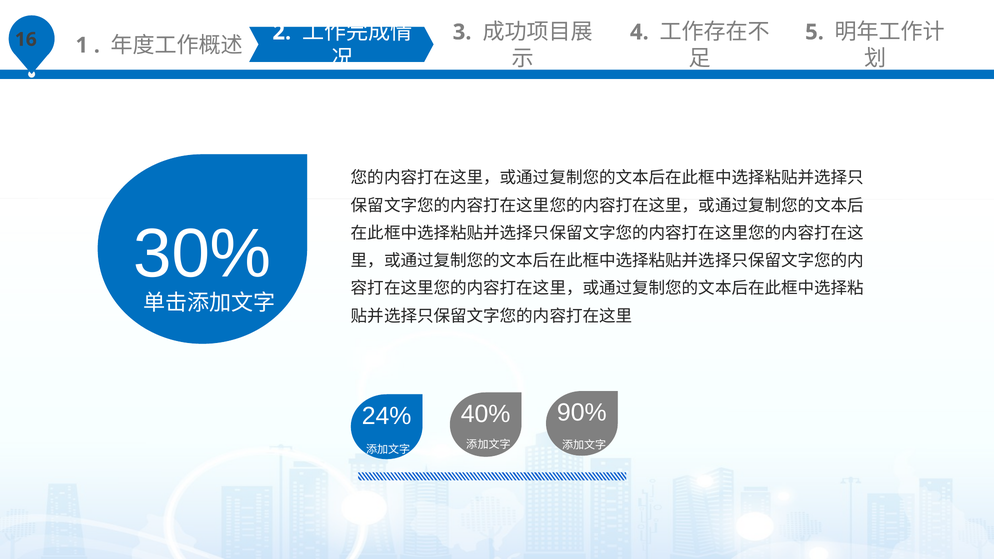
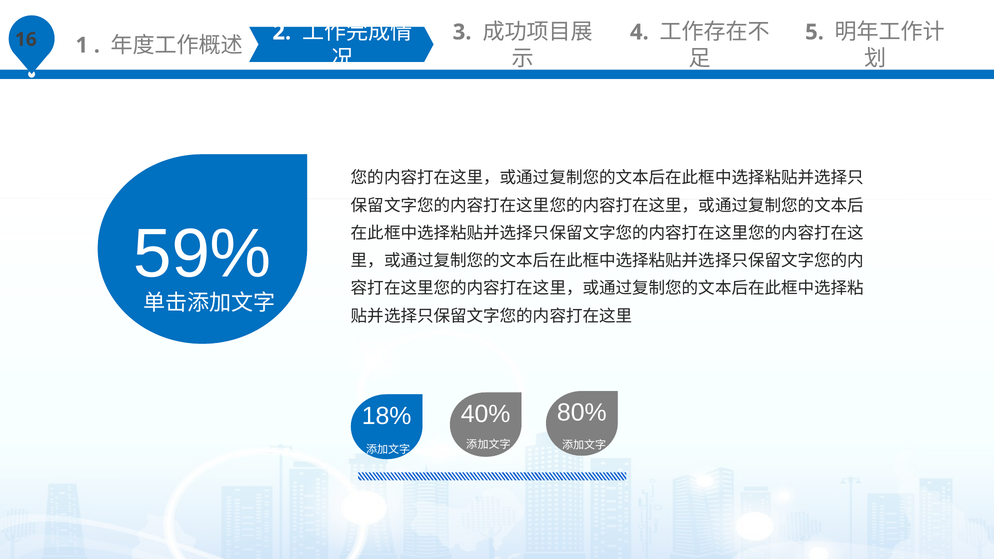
30%: 30% -> 59% (202, 254)
24%: 24% -> 18% (387, 416)
90%: 90% -> 80% (582, 413)
